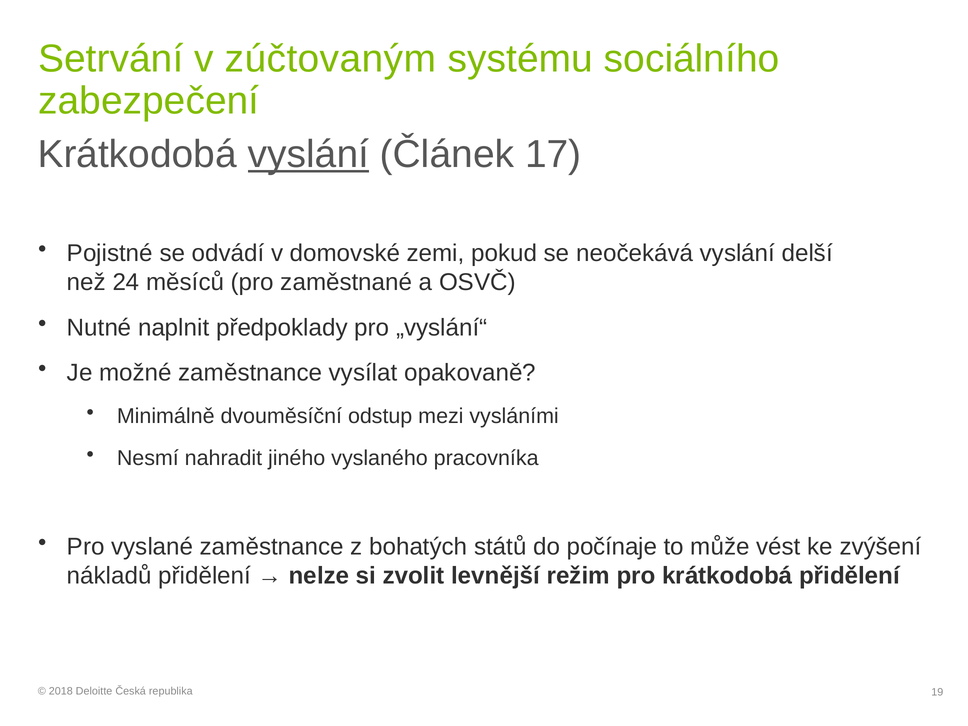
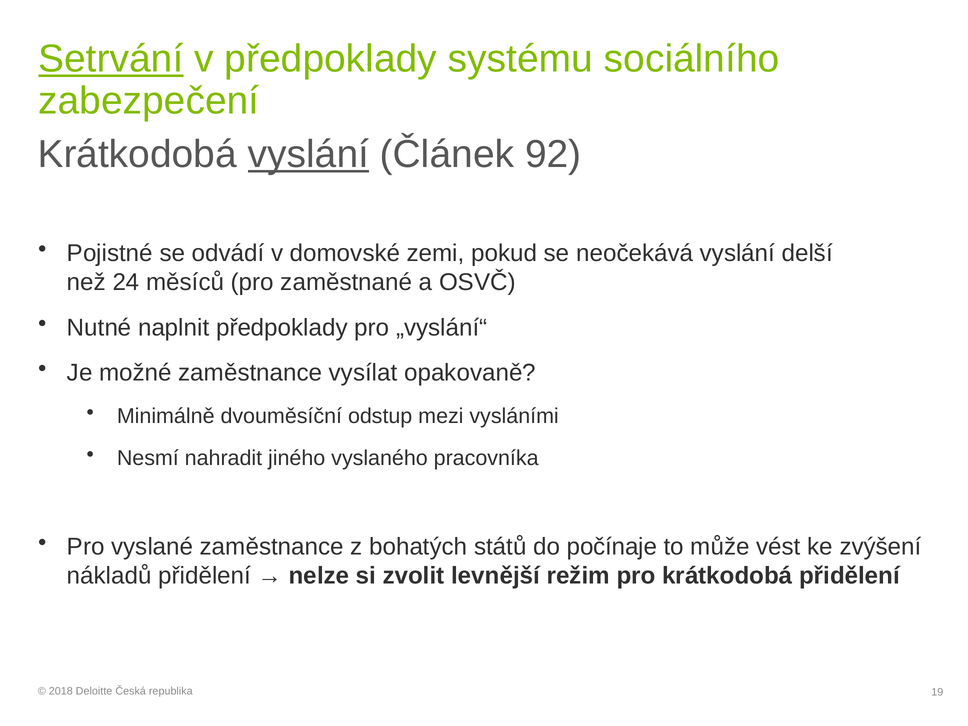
Setrvání underline: none -> present (111, 59)
v zúčtovaným: zúčtovaným -> předpoklady (331, 59)
17: 17 -> 92 (553, 154)
